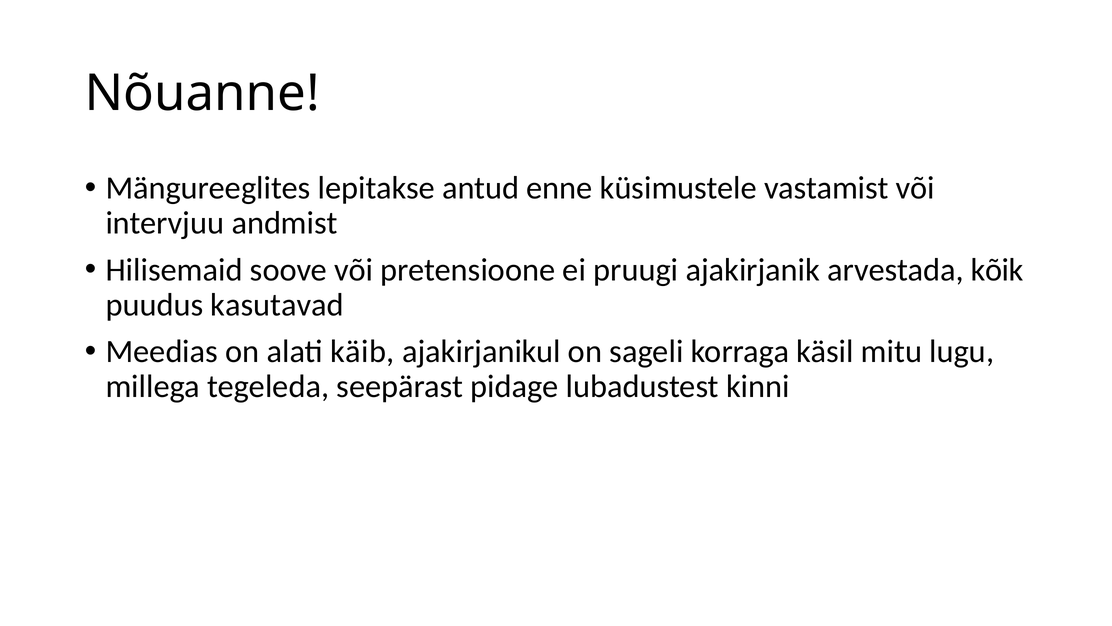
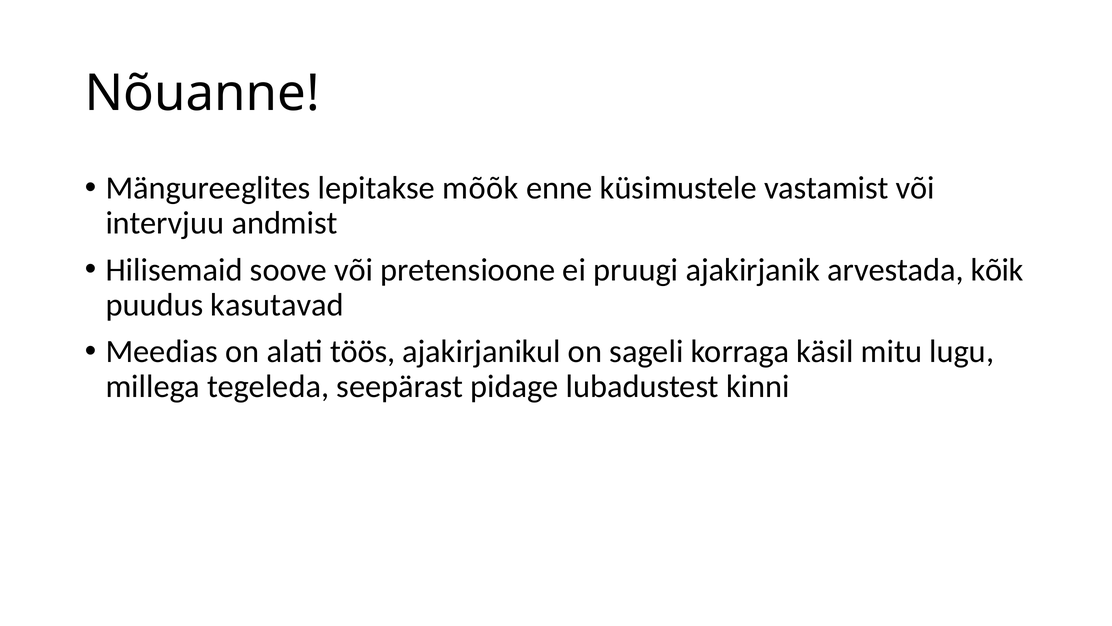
antud: antud -> mõõk (480, 188)
käib: käib -> töös (363, 351)
